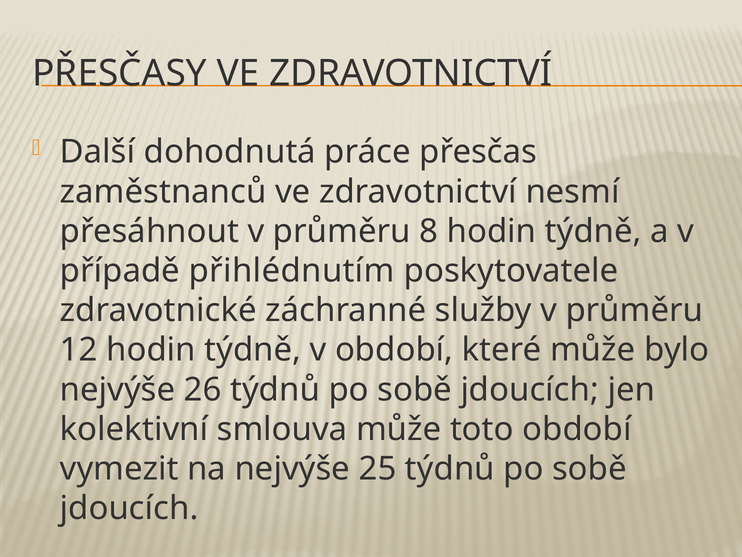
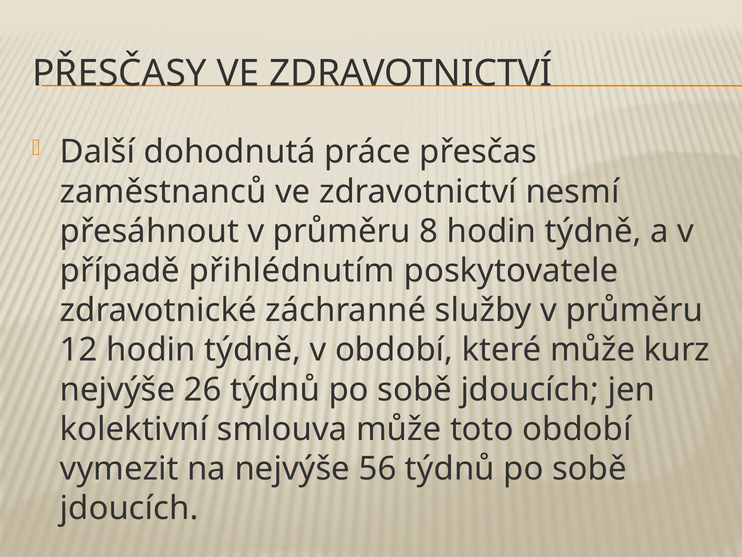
bylo: bylo -> kurz (677, 350)
25: 25 -> 56 (377, 469)
